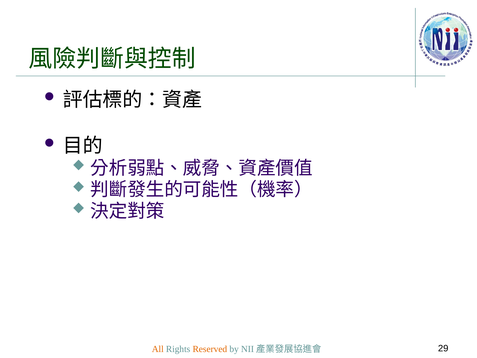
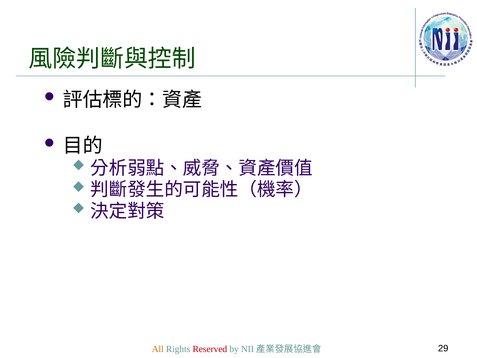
Reserved colour: orange -> red (210, 349)
